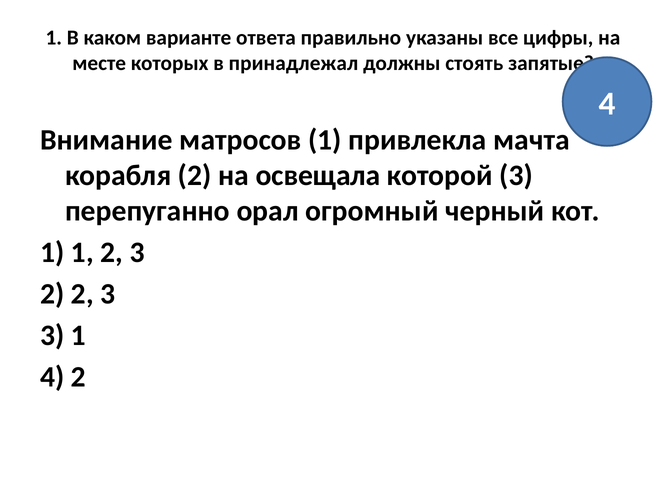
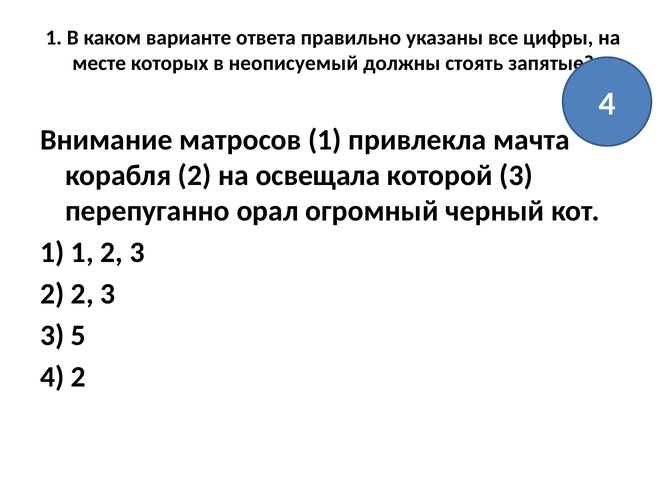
принадлежал: принадлежал -> неописуемый (293, 63)
3 1: 1 -> 5 (78, 336)
